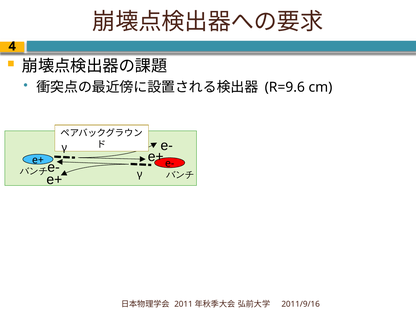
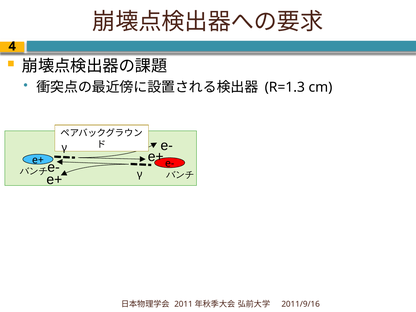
R=9.6: R=9.6 -> R=1.3 (285, 87)
